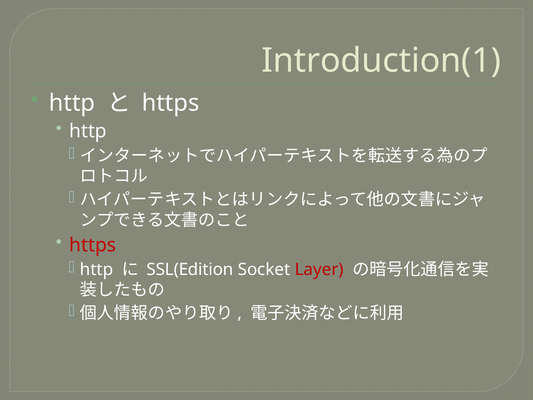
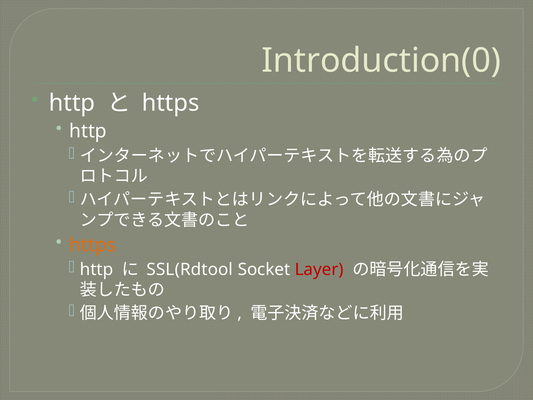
Introduction(1: Introduction(1 -> Introduction(0 (381, 61)
https colour: red -> orange (93, 245)
SSL(Edition: SSL(Edition -> SSL(Rdtool (190, 269)
